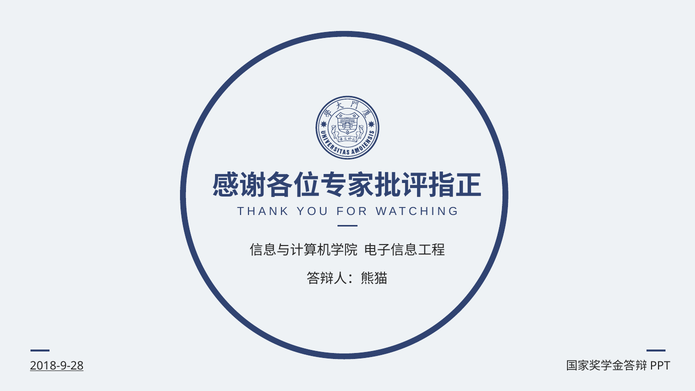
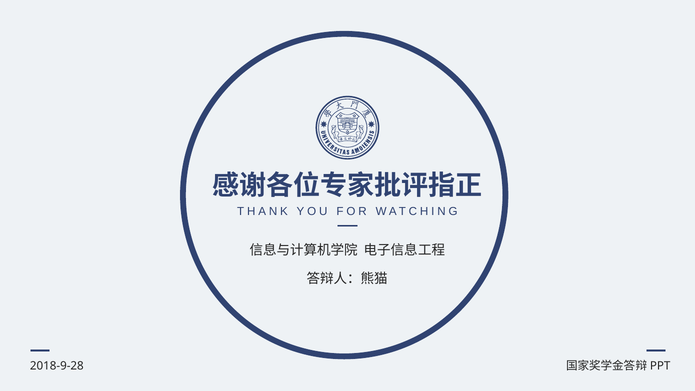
2018-9-28 underline: present -> none (57, 366)
